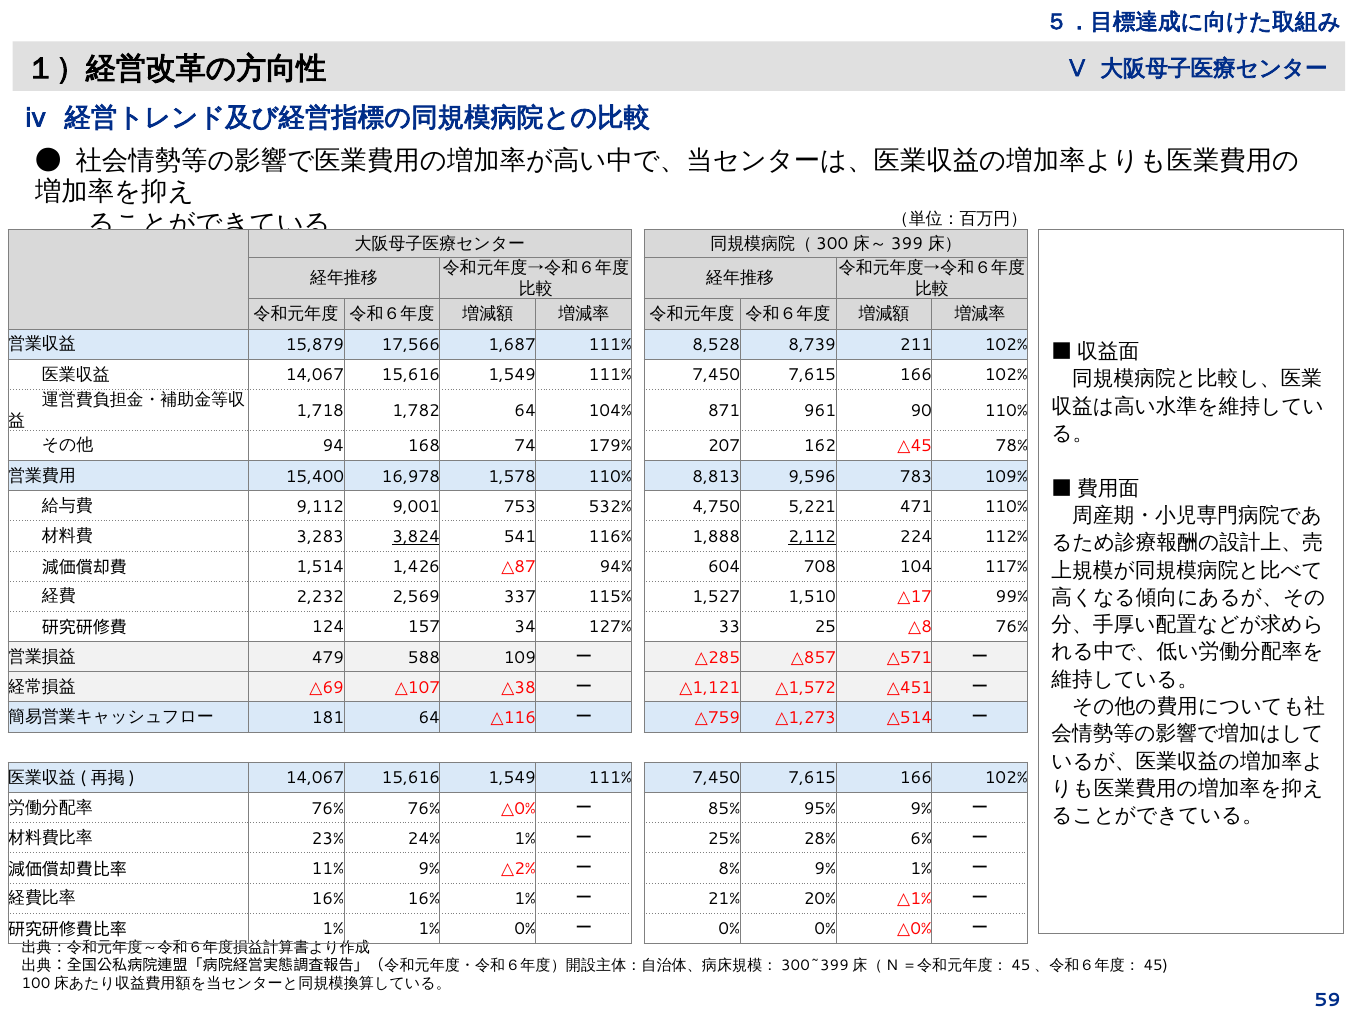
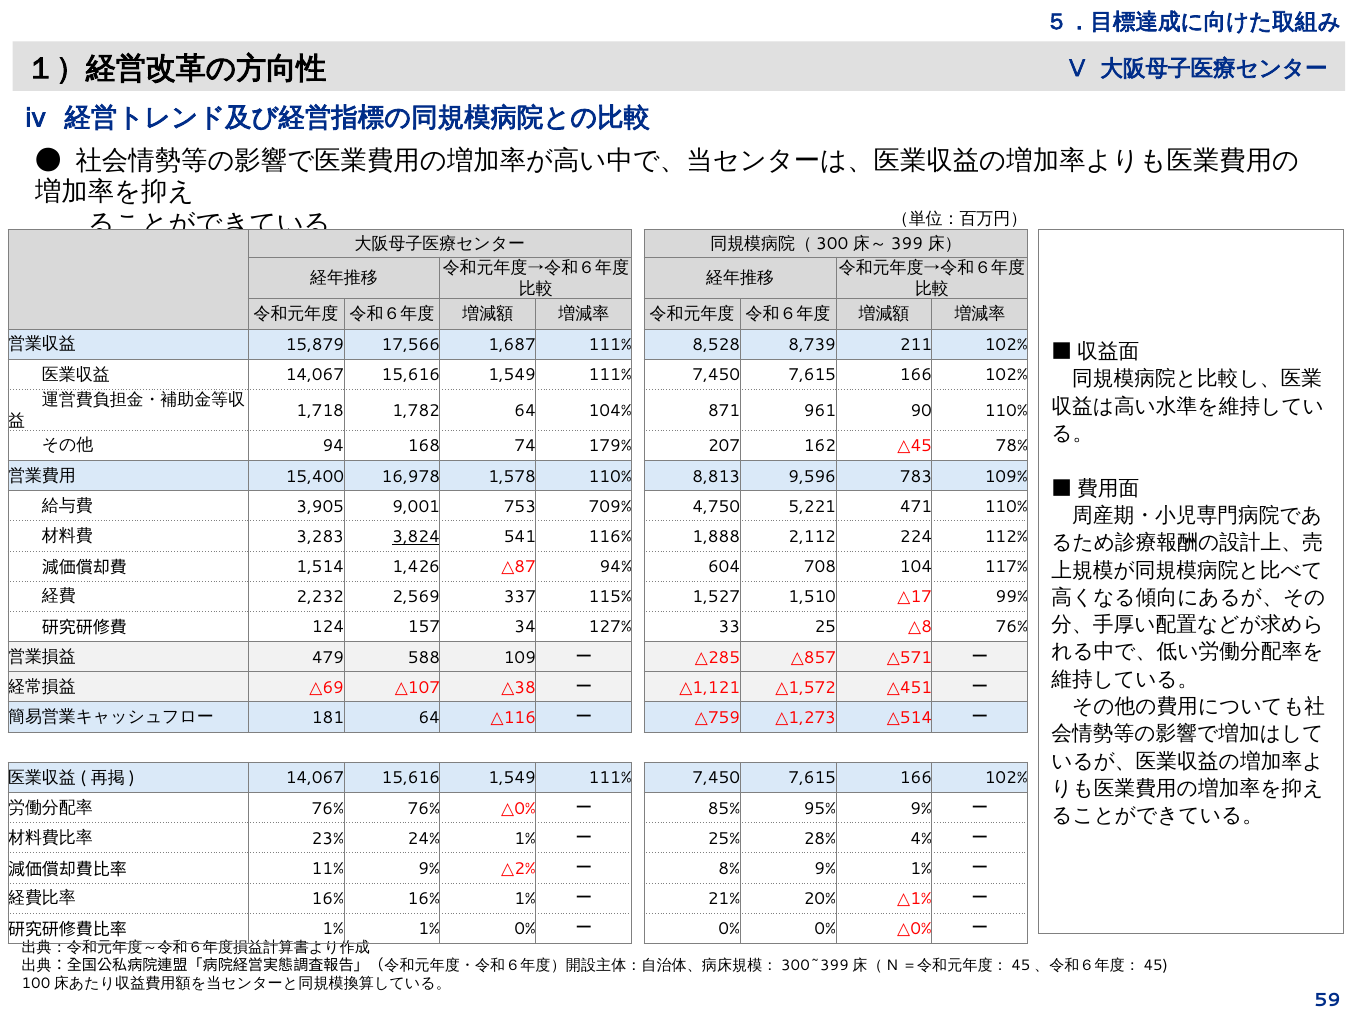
9,112: 9,112 -> 3,905 (320, 506)
532%: 532% -> 709% (610, 506)
2,112 underline: present -> none (812, 537)
6%: 6% -> 4% (921, 838)
